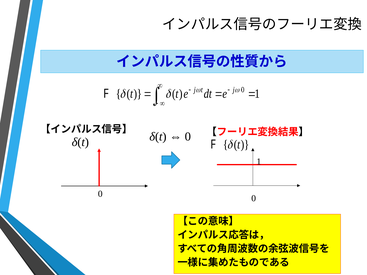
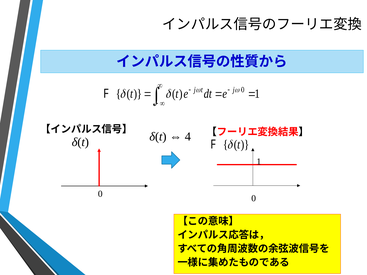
0: 0 -> 4 (188, 137)
